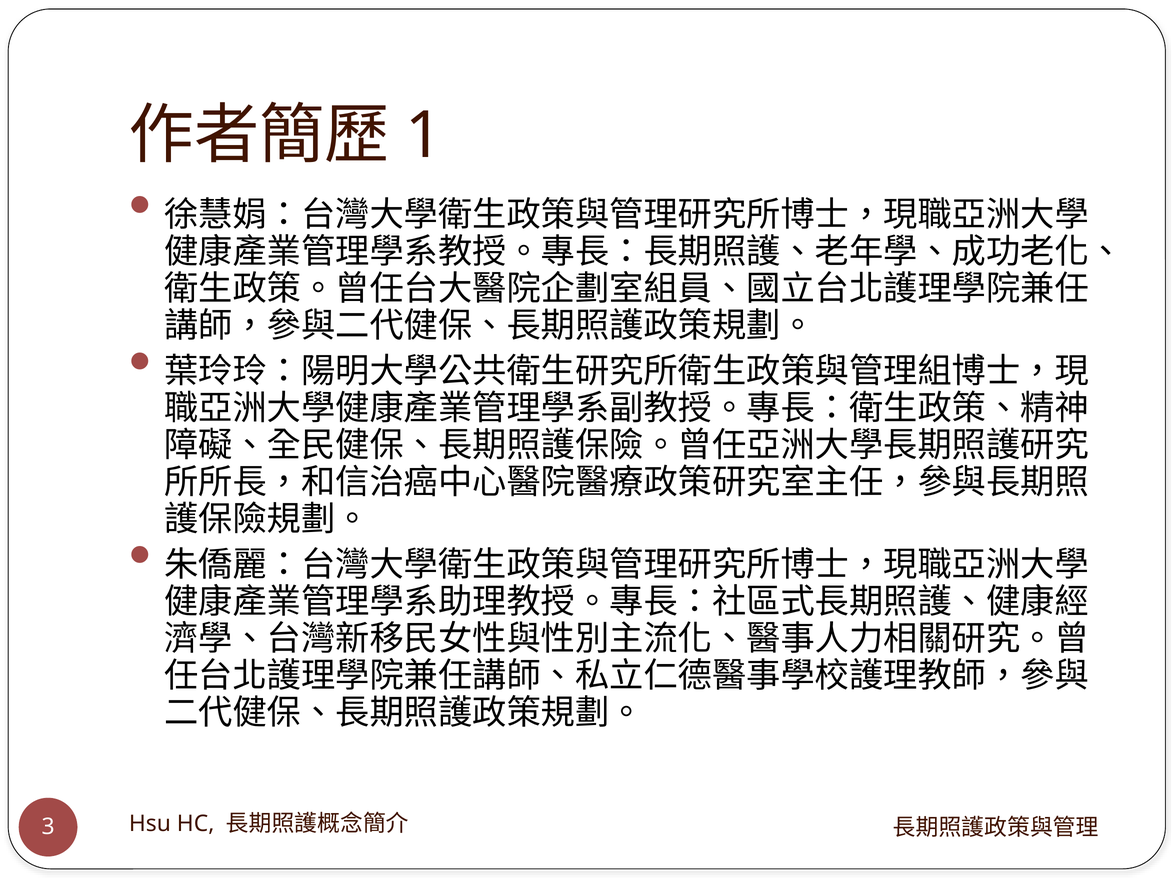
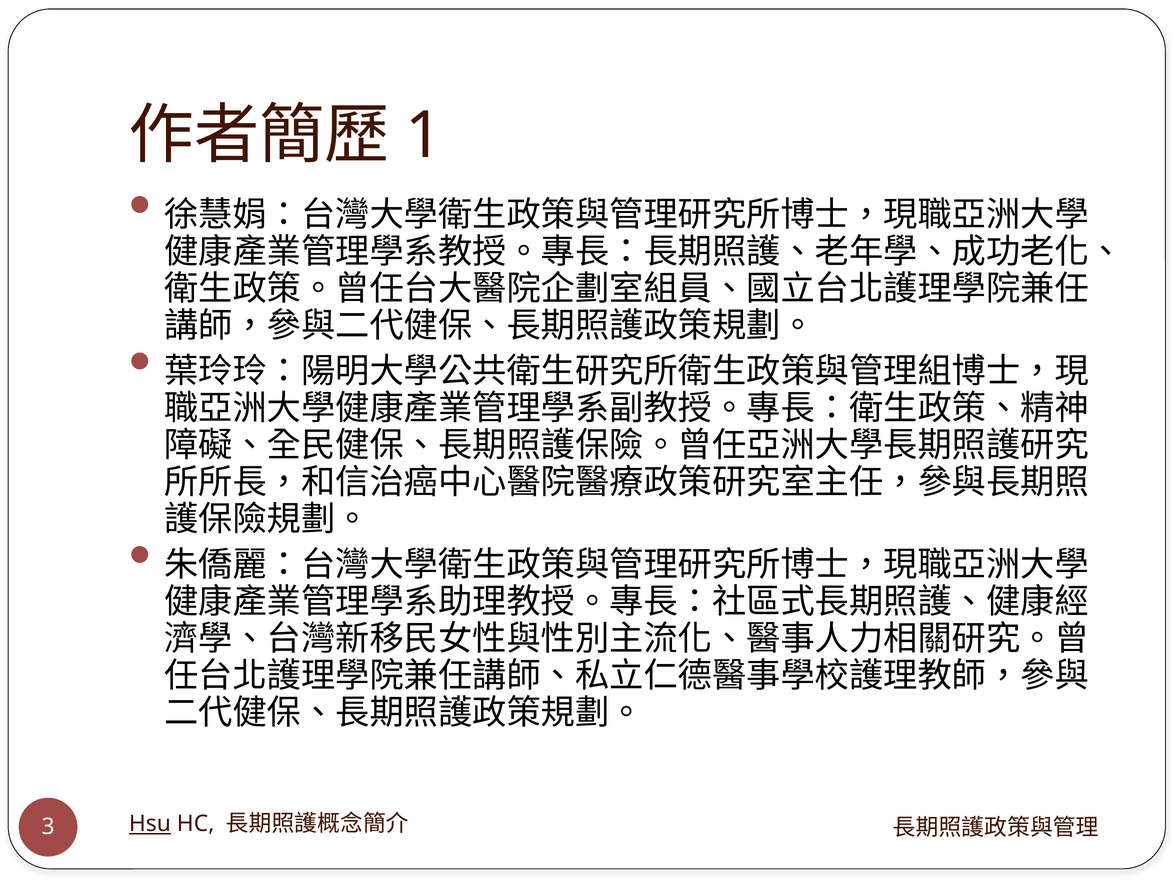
Hsu underline: none -> present (150, 823)
